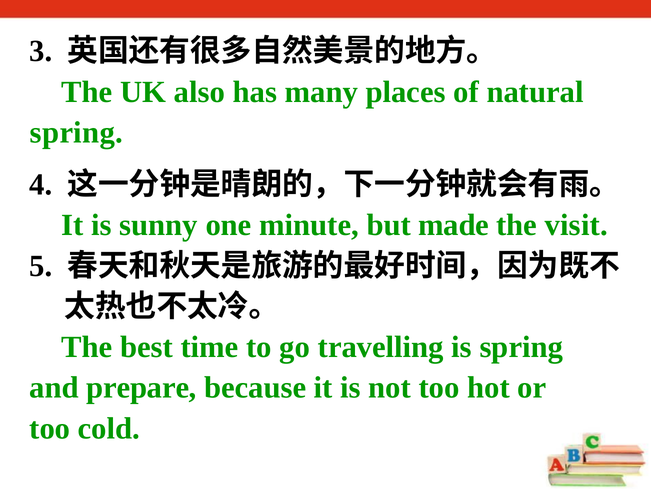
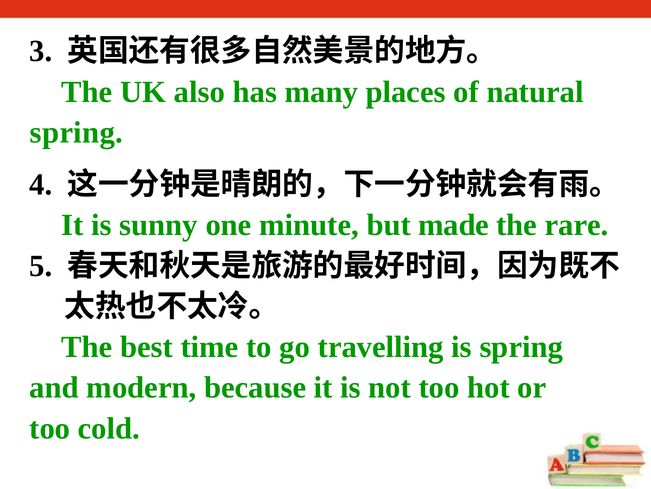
visit: visit -> rare (576, 225)
prepare: prepare -> modern (141, 387)
